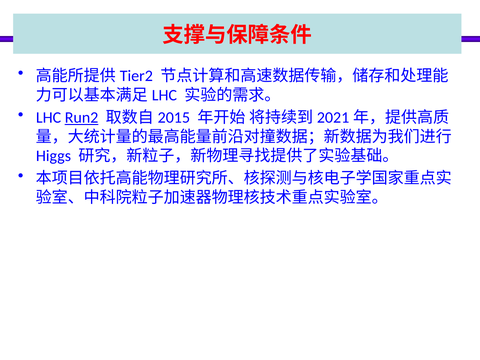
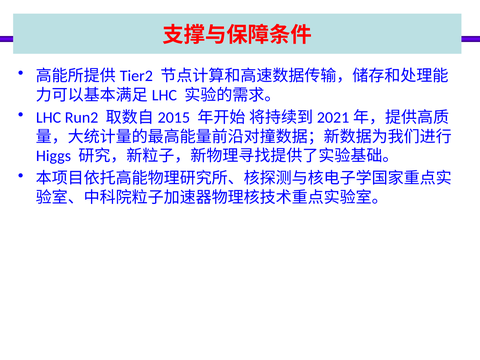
Run2 underline: present -> none (82, 118)
